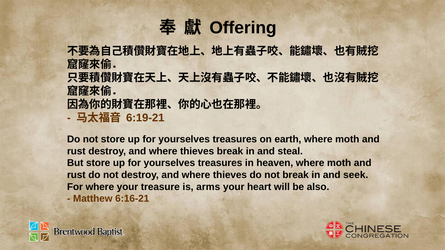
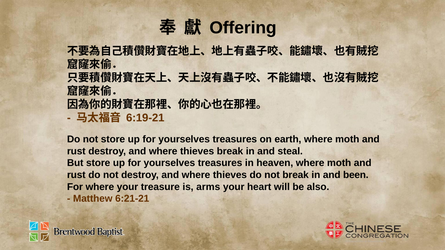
seek: seek -> been (356, 175)
6:16-21: 6:16-21 -> 6:21-21 (132, 199)
